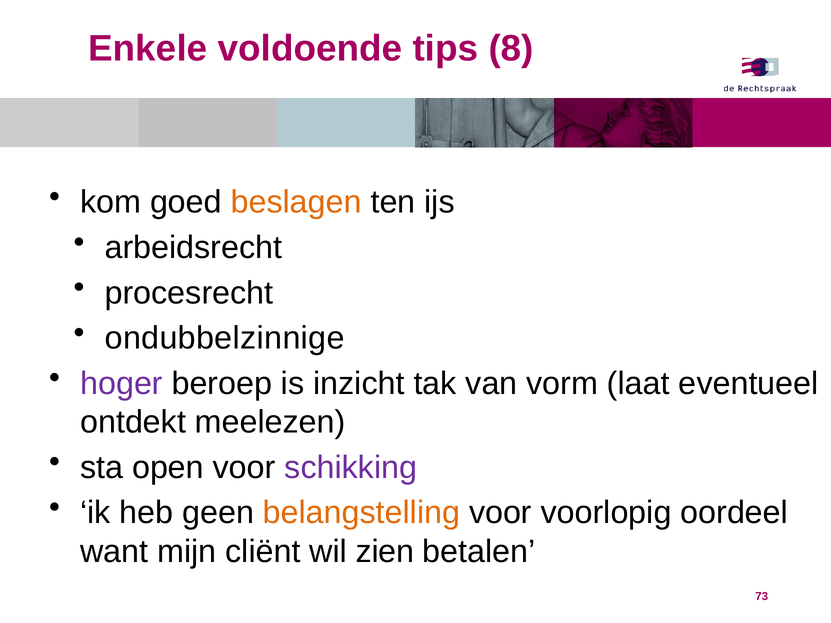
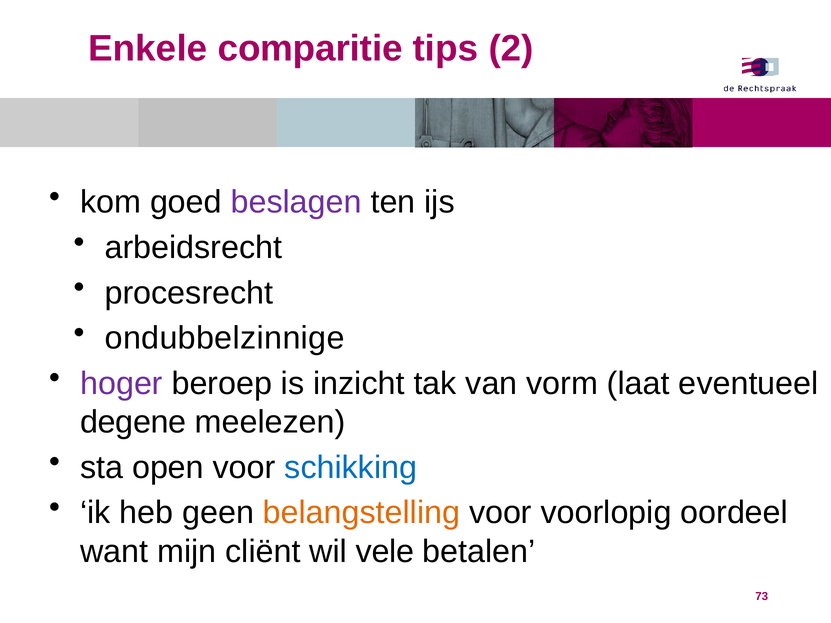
voldoende: voldoende -> comparitie (310, 48)
8: 8 -> 2 (511, 48)
beslagen colour: orange -> purple (296, 202)
ontdekt: ontdekt -> degene (133, 422)
schikking colour: purple -> blue (351, 468)
zien: zien -> vele (385, 552)
